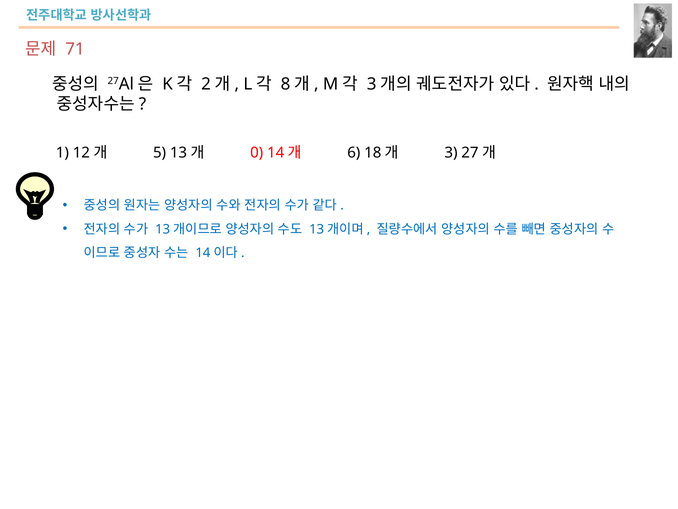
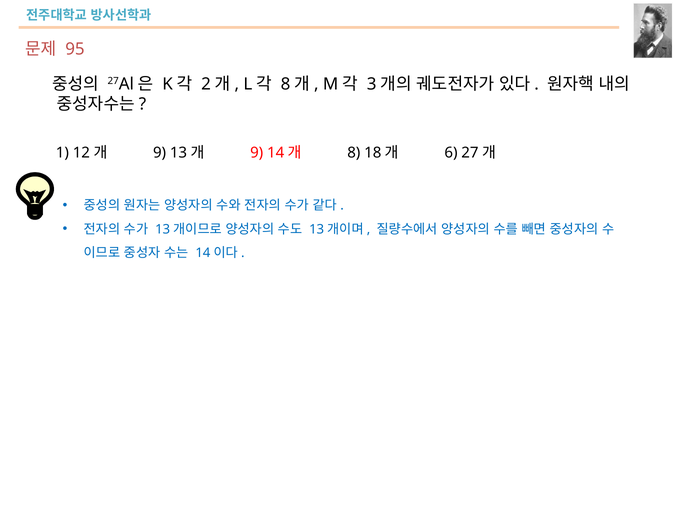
71: 71 -> 95 (75, 49)
5: 5 -> 9 (160, 153)
0: 0 -> 9 (257, 153)
6: 6 -> 8 (354, 153)
3: 3 -> 6 (451, 153)
